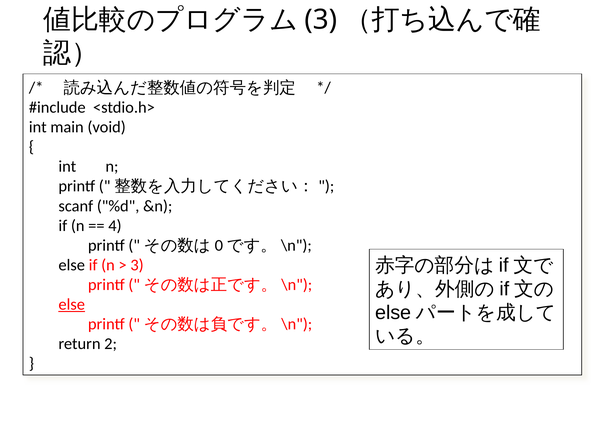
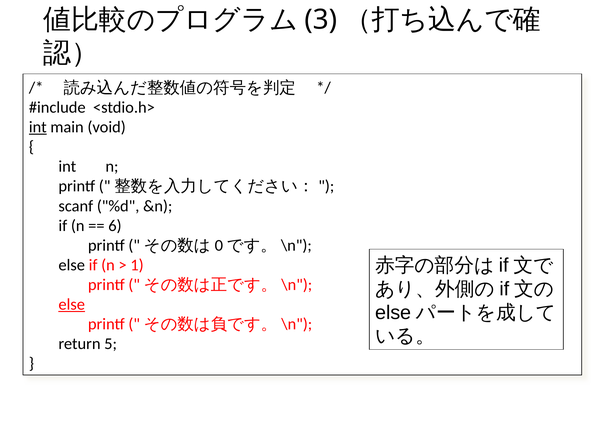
int underline: none -> present (38, 127)
4: 4 -> 6 (115, 226)
3: 3 -> 1 (137, 265)
2: 2 -> 5 (111, 344)
